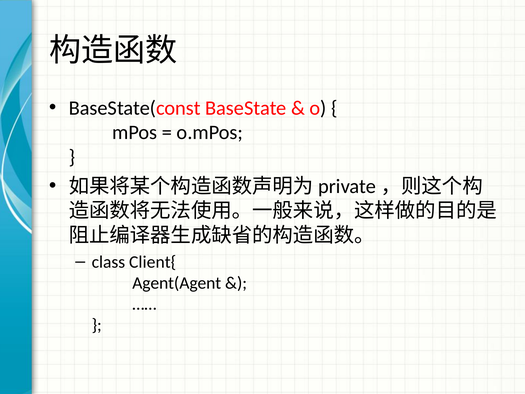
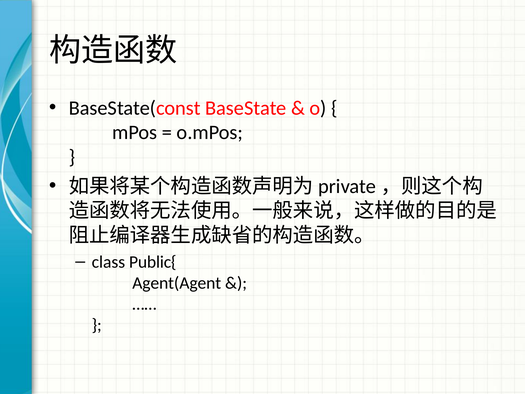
Client{: Client{ -> Public{ (153, 262)
